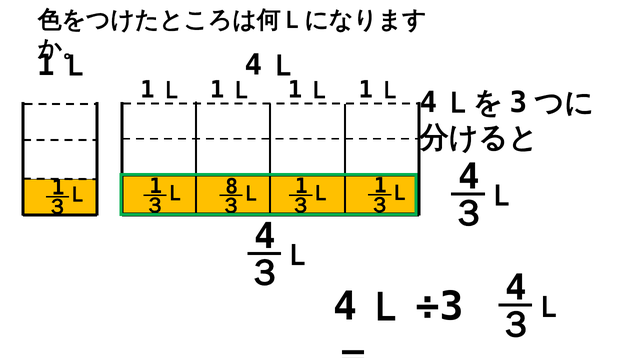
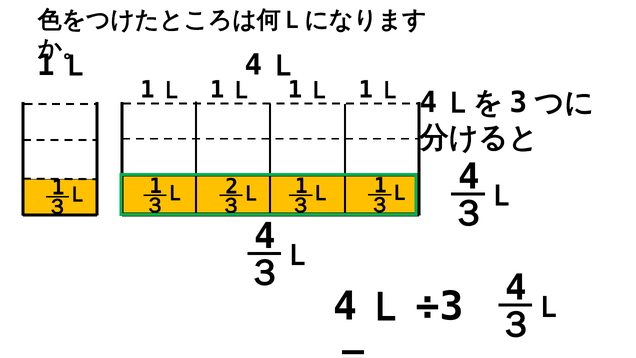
8: 8 -> 2 (232, 186)
